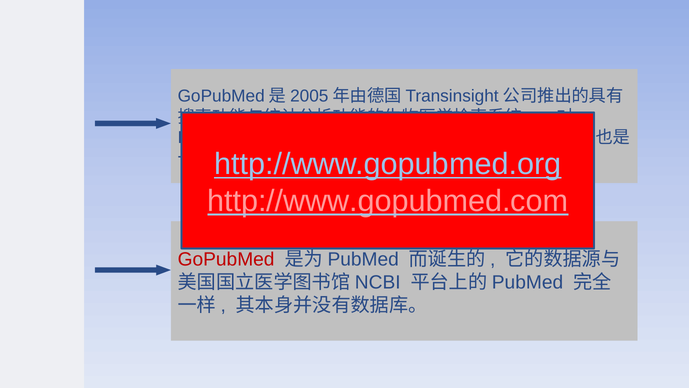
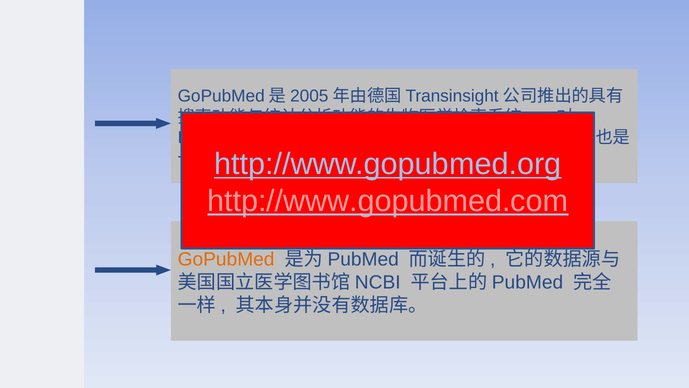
GoPubMed colour: red -> orange (226, 259)
